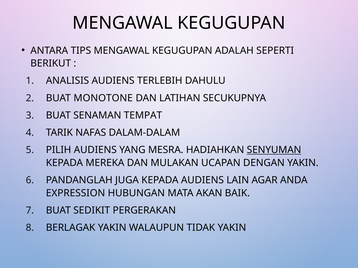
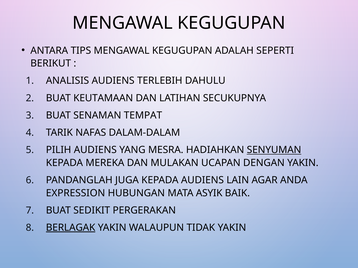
MONOTONE: MONOTONE -> KEUTAMAAN (103, 98)
AKAN: AKAN -> ASYIK (209, 193)
BERLAGAK underline: none -> present (71, 228)
